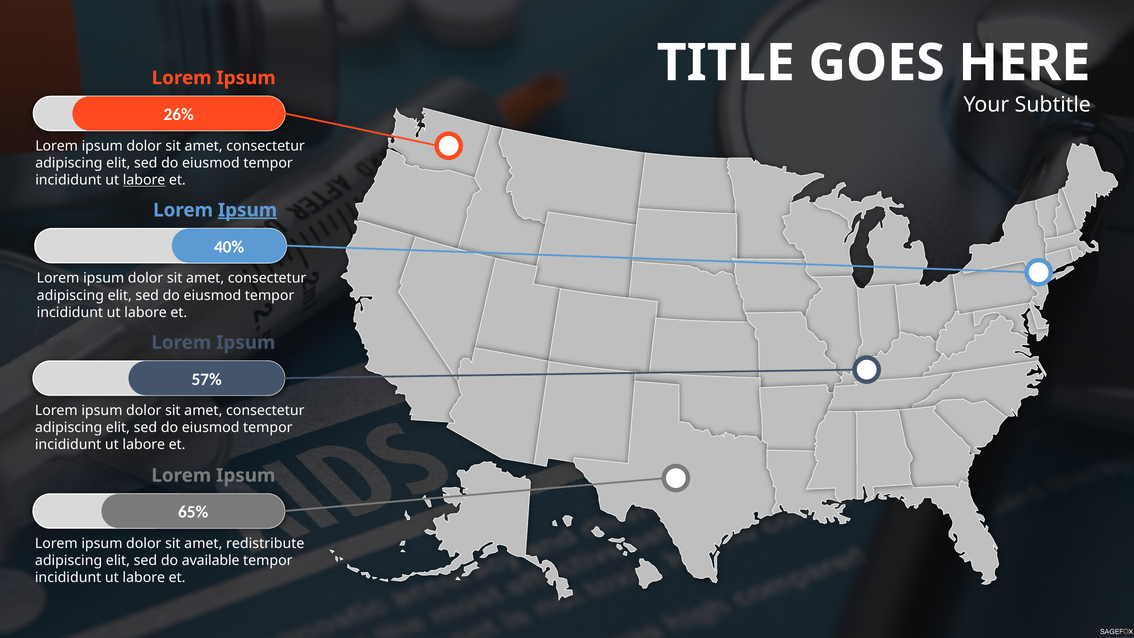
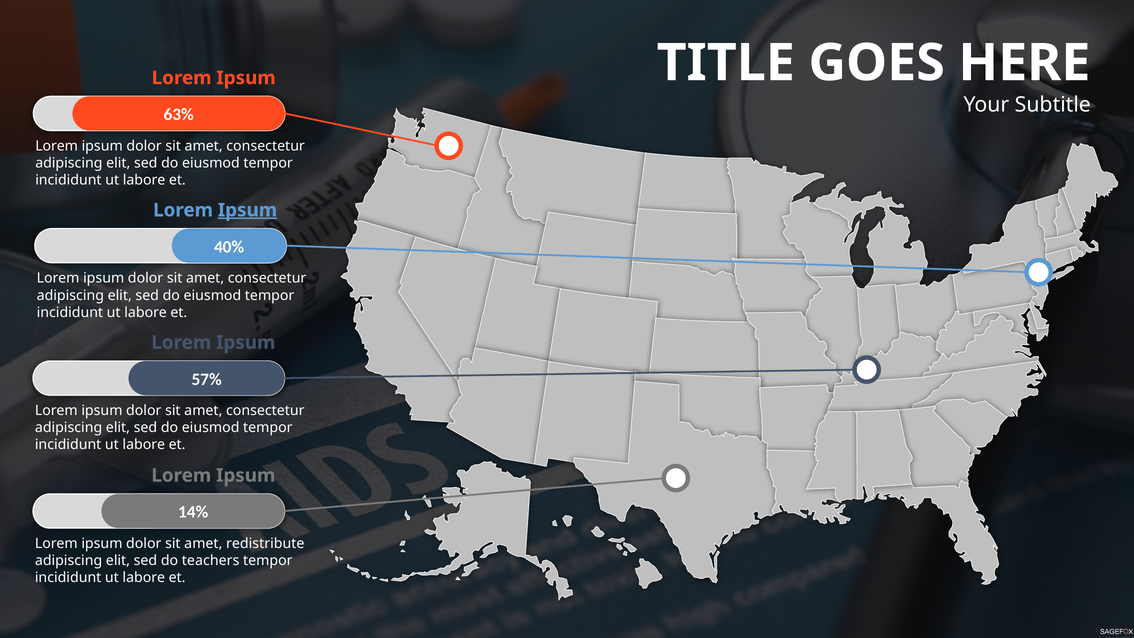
26%: 26% -> 63% (179, 115)
labore underline: present -> none (144, 180)
65%: 65% -> 14% (193, 512)
available: available -> teachers (211, 561)
